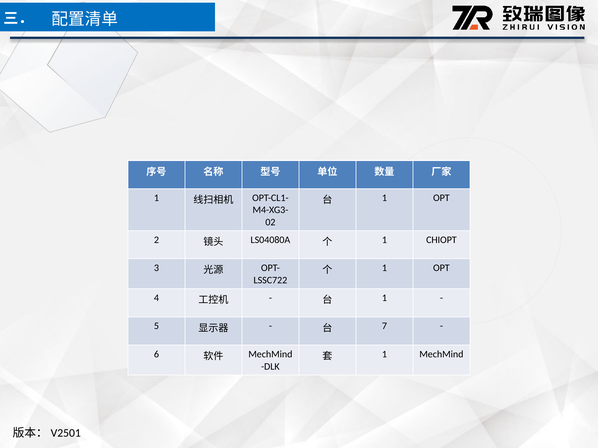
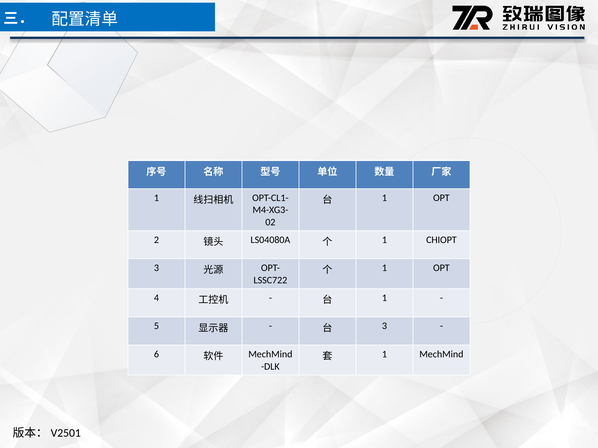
7: 7 -> 3 (384, 326)
